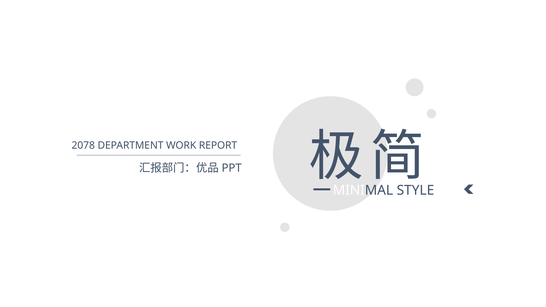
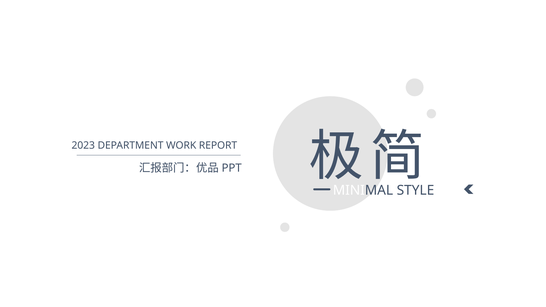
2078: 2078 -> 2023 (83, 146)
